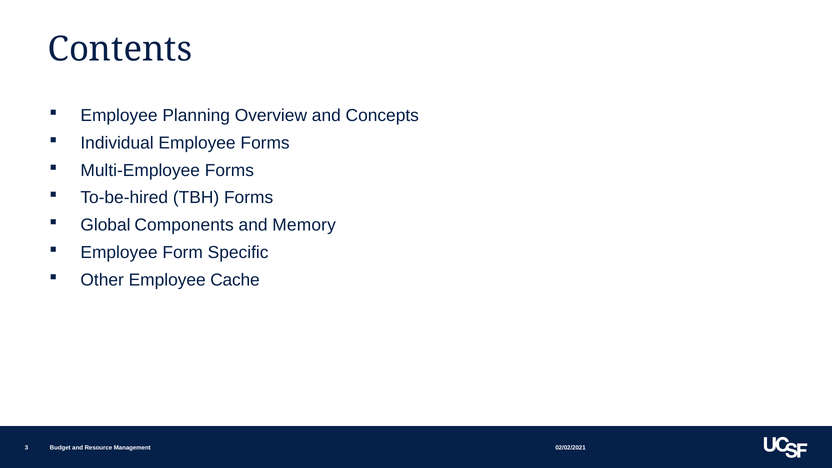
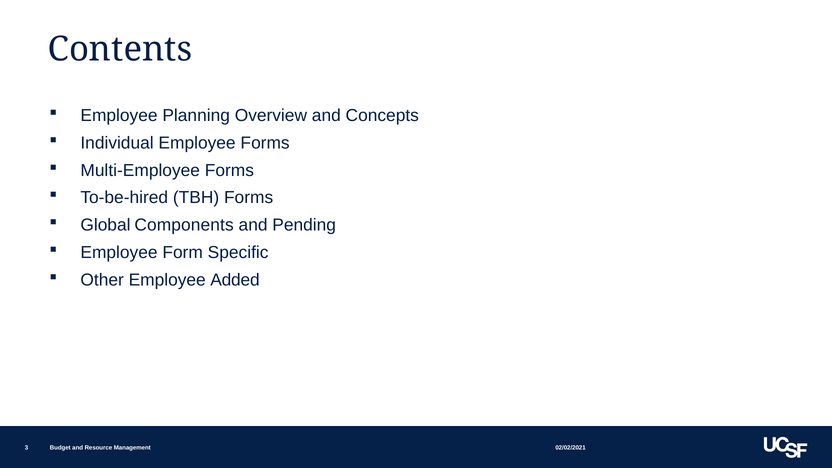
Memory: Memory -> Pending (304, 225)
Cache: Cache -> Added (235, 280)
